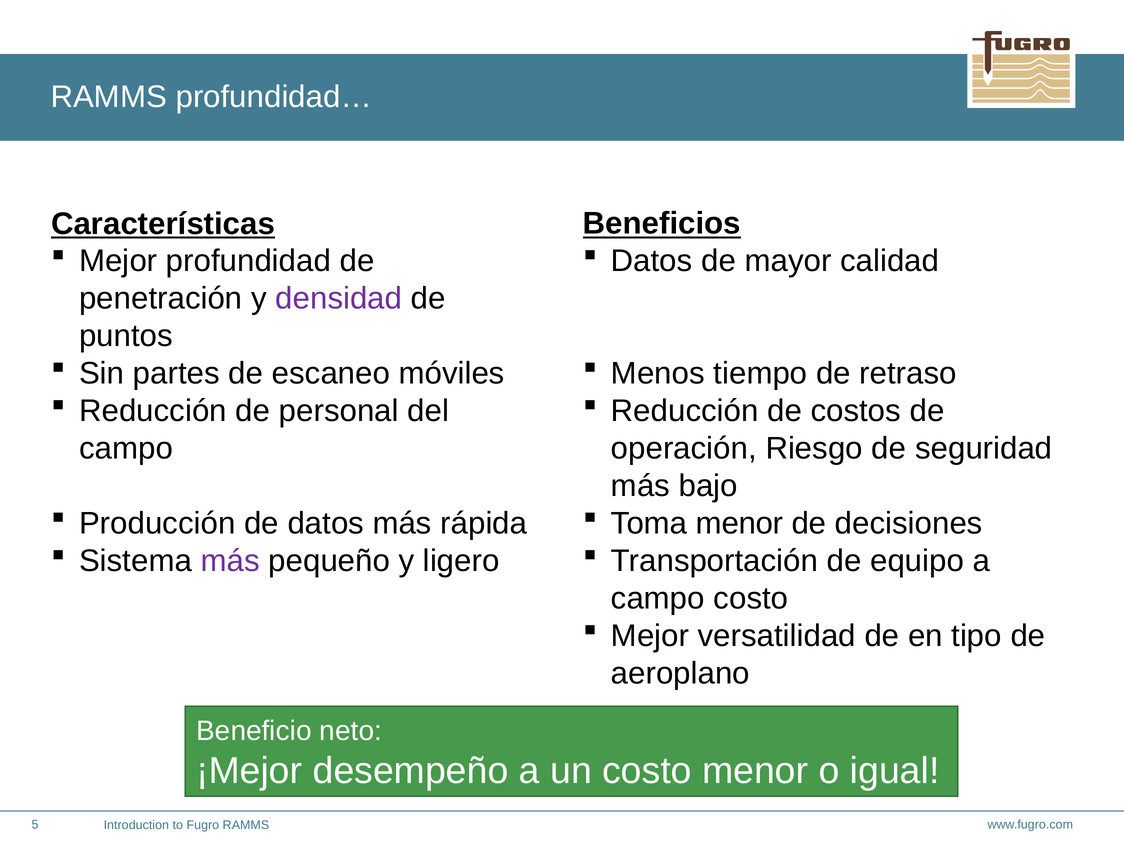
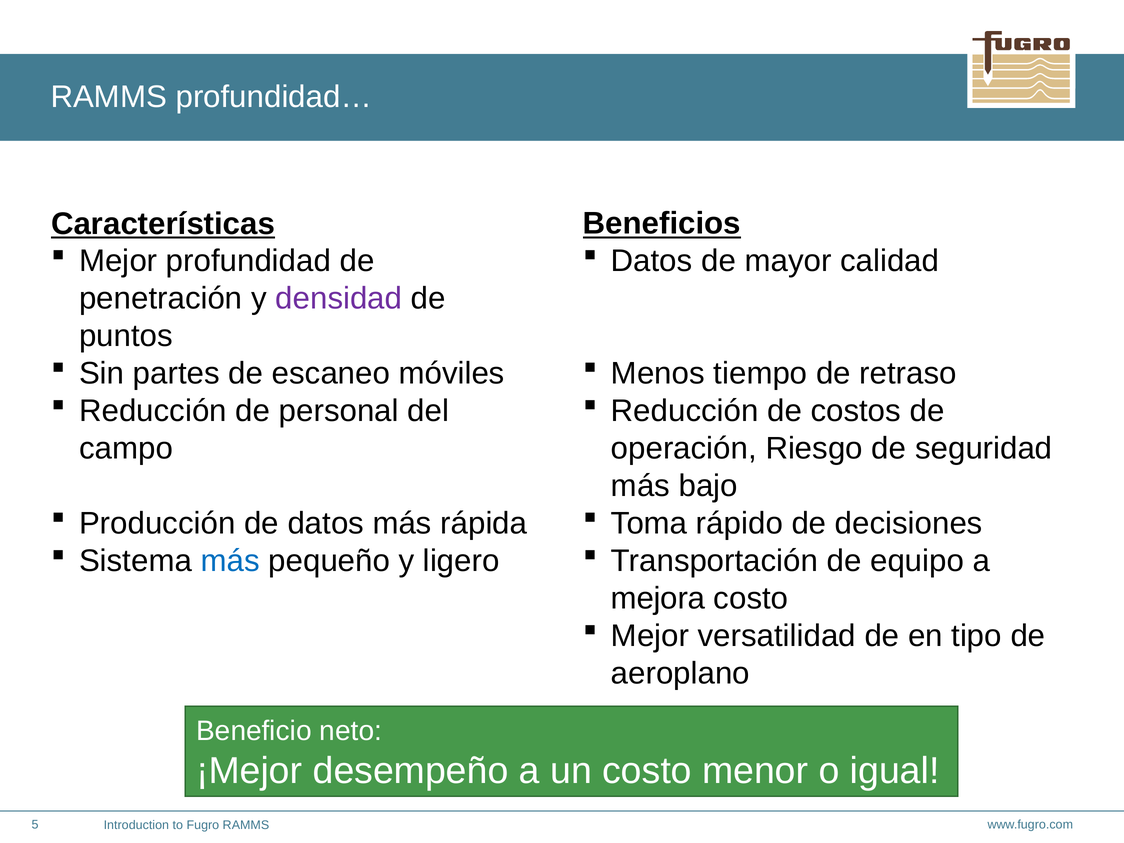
Toma menor: menor -> rápido (739, 524)
más colour: purple -> blue (230, 561)
campo: campo -> mejora (658, 598)
